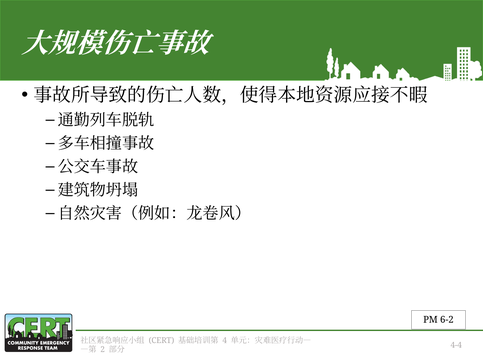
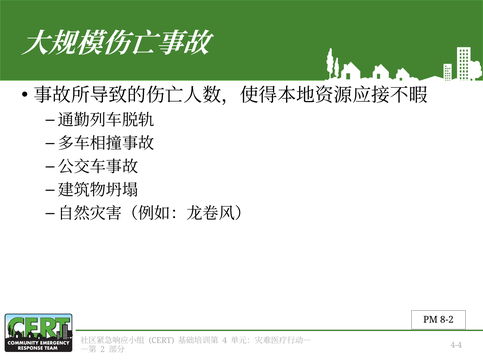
6-2: 6-2 -> 8-2 (447, 320)
